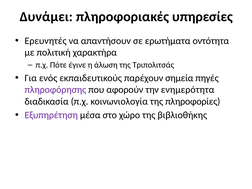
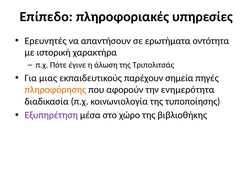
Δυνάμει: Δυνάμει -> Επίπεδο (46, 17)
πολιτική: πολιτική -> ιστορική (54, 53)
ενός: ενός -> μιας (48, 78)
πληροφόρησης colour: purple -> orange (55, 90)
πληροφορίες: πληροφορίες -> τυποποίησης (193, 101)
